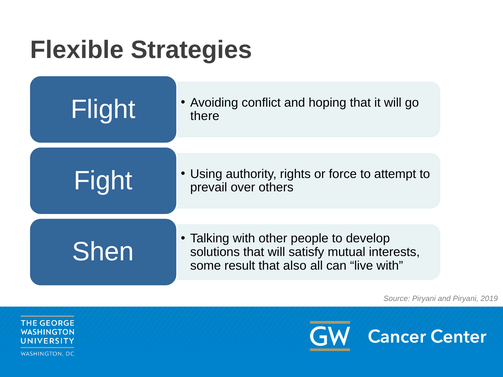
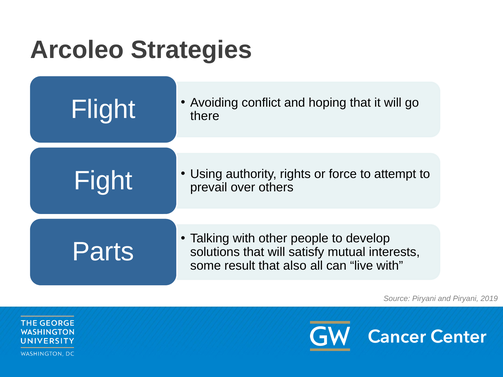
Flexible: Flexible -> Arcoleo (77, 50)
Shen: Shen -> Parts (103, 252)
